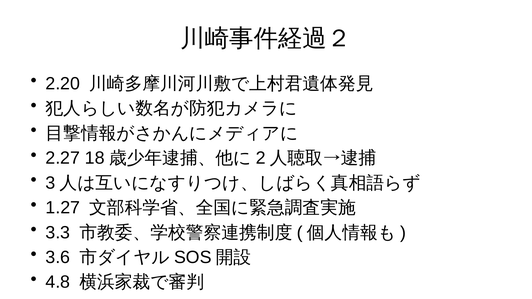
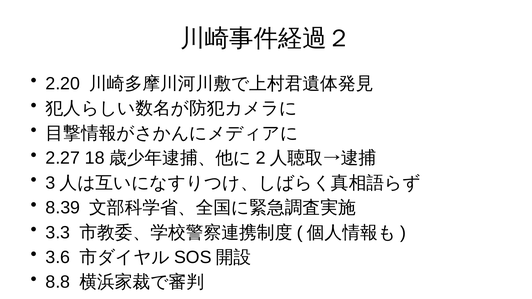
1.27: 1.27 -> 8.39 (63, 208)
4.8: 4.8 -> 8.8 (58, 282)
